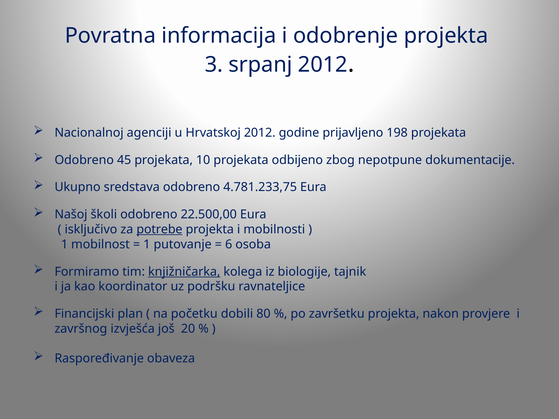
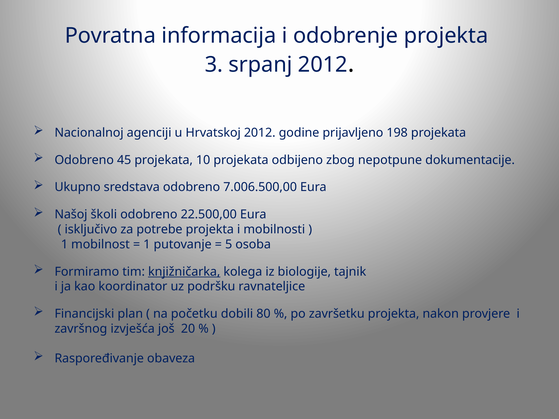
4.781.233,75: 4.781.233,75 -> 7.006.500,00 (260, 187)
potrebe underline: present -> none (159, 230)
6: 6 -> 5 (229, 244)
